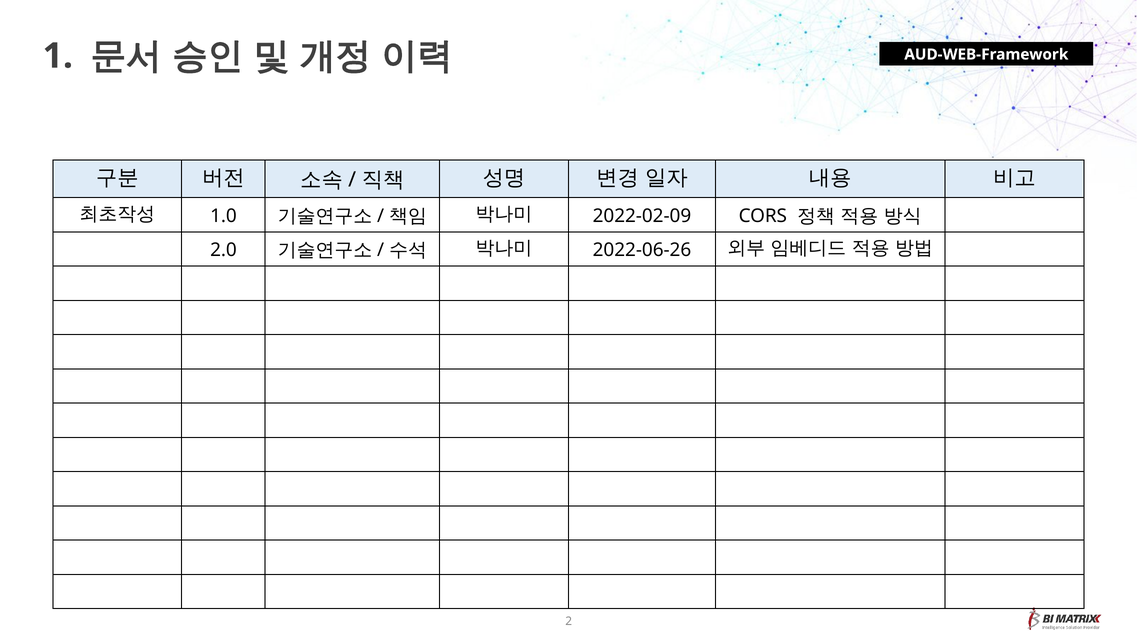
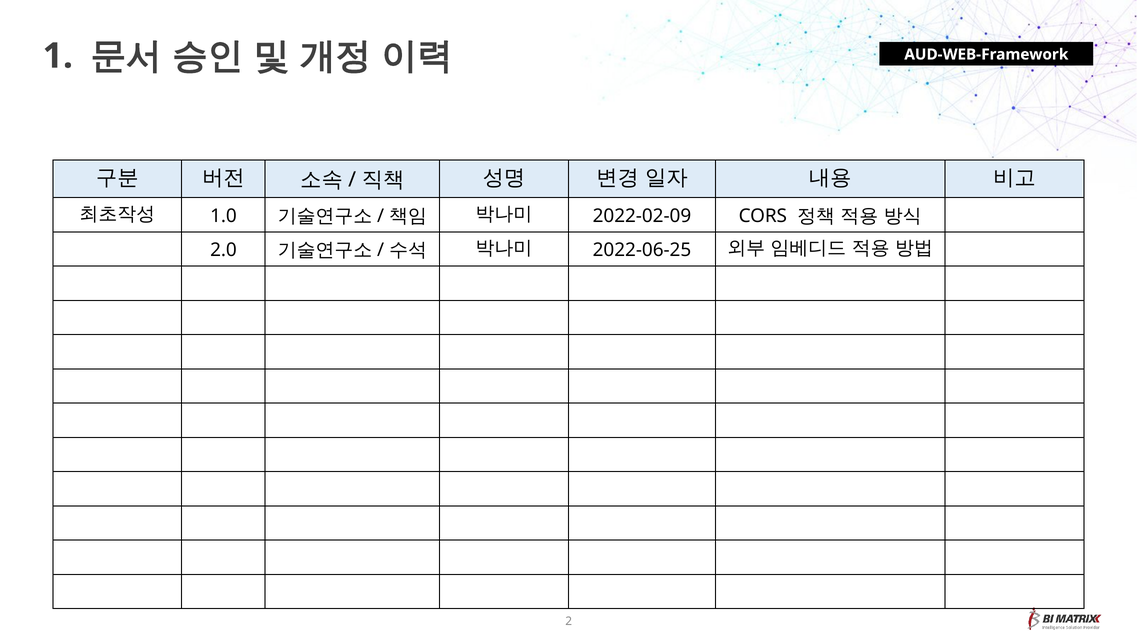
2022-06-26: 2022-06-26 -> 2022-06-25 (642, 250)
